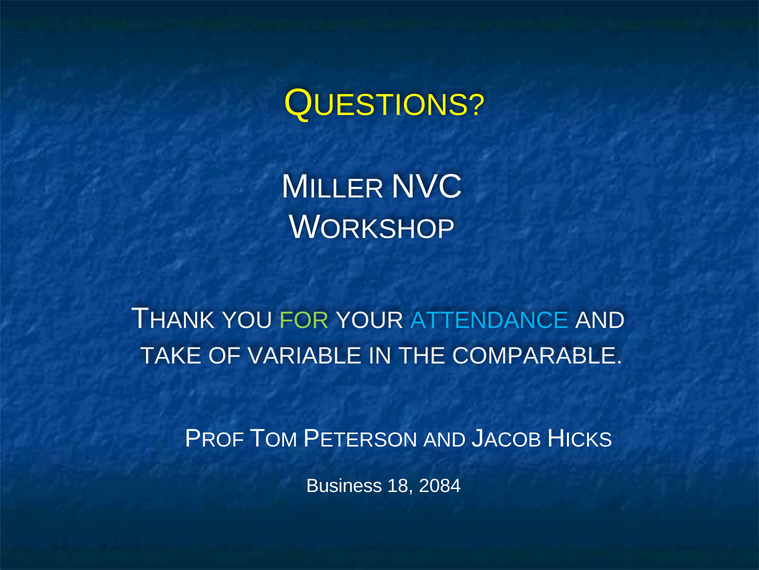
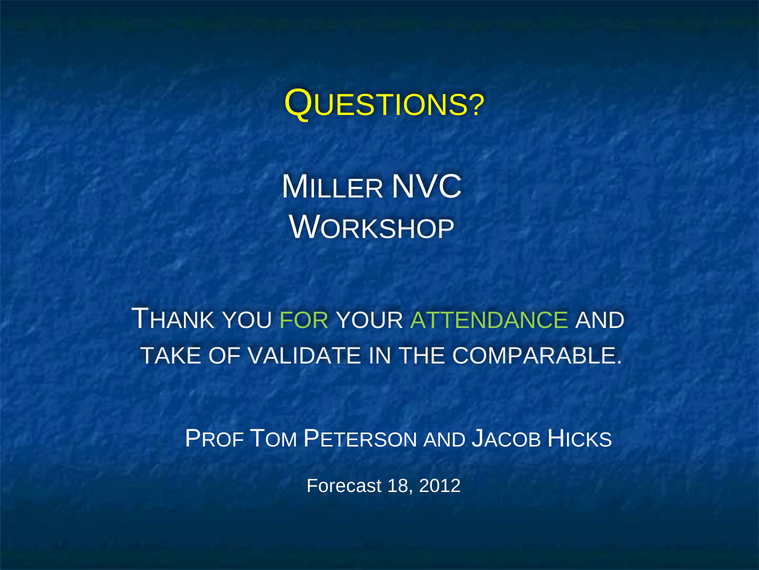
ATTENDANCE colour: light blue -> light green (489, 320)
VARIABLE: VARIABLE -> VALIDATE (304, 355)
Business: Business -> Forecast (344, 485)
2084: 2084 -> 2012 (440, 485)
